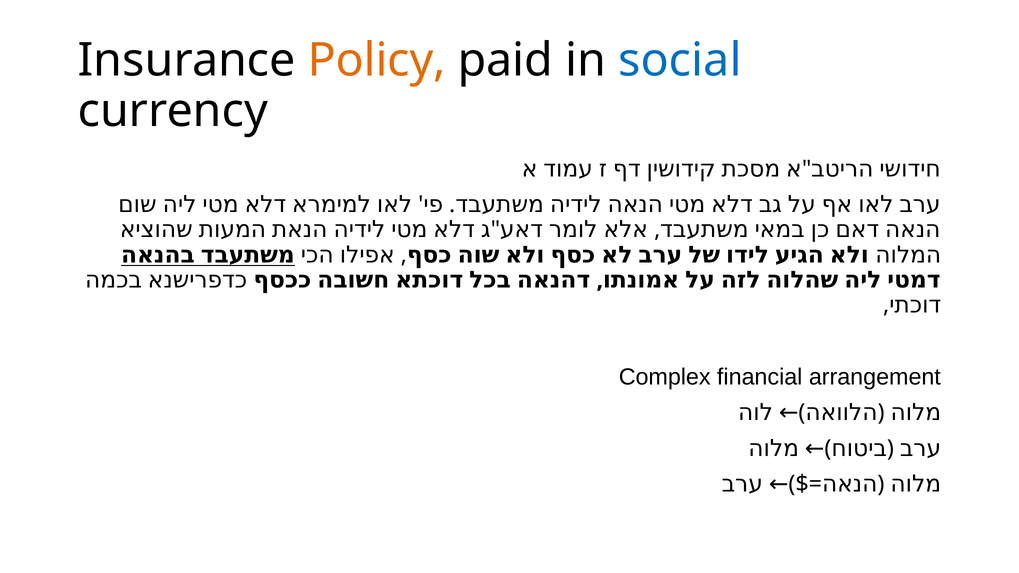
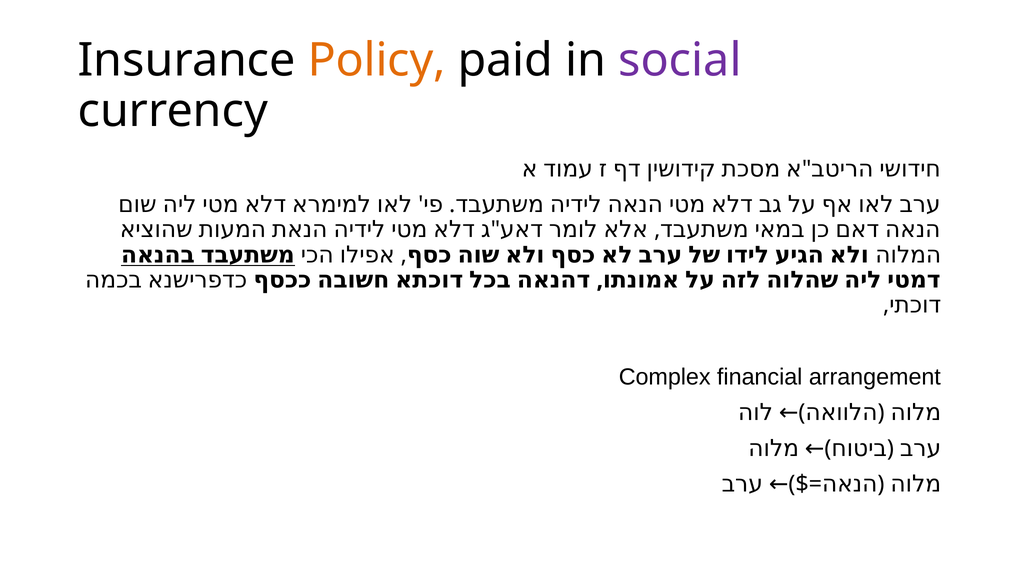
social colour: blue -> purple (680, 60)
